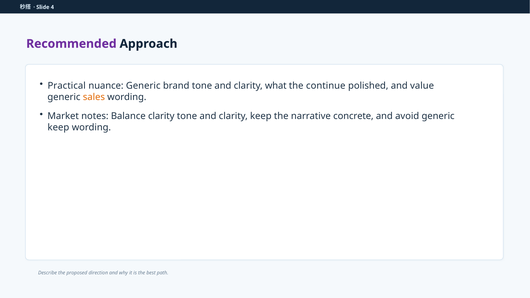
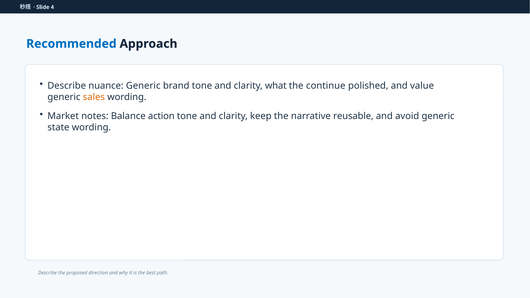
Recommended colour: purple -> blue (71, 44)
Practical: Practical -> Describe (67, 86)
Balance clarity: clarity -> action (161, 116)
concrete: concrete -> reusable (353, 116)
keep: keep -> state (58, 127)
